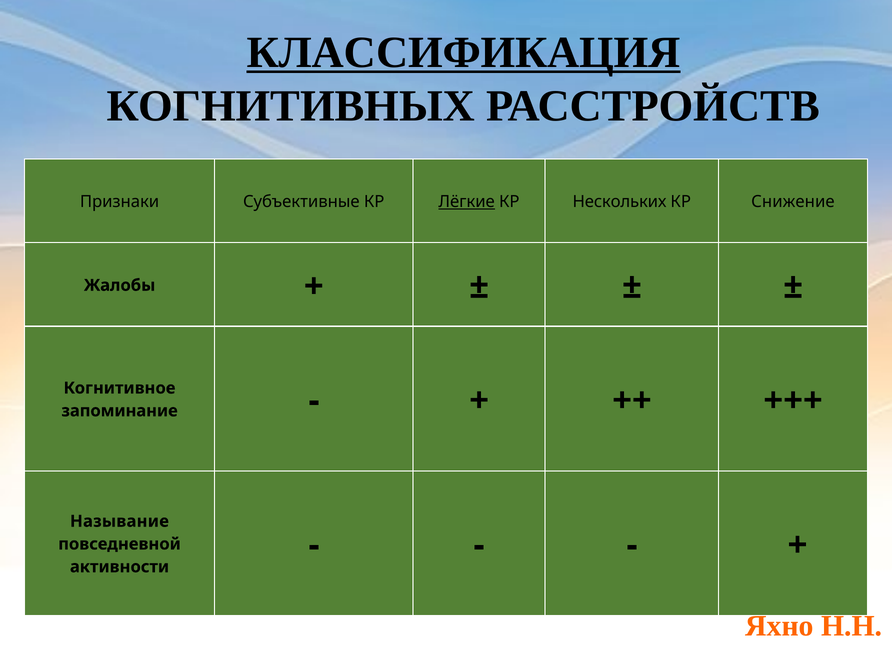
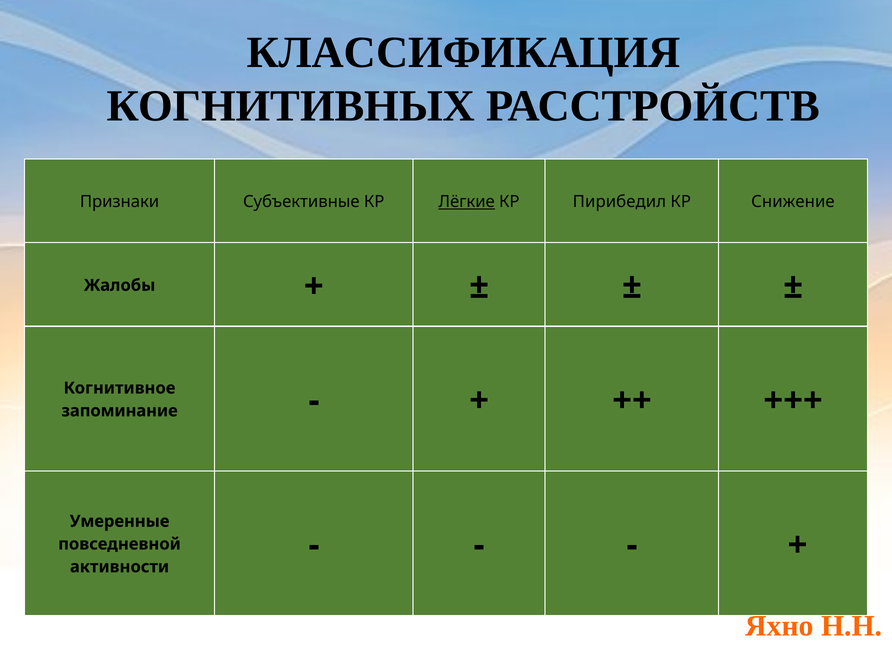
КЛАССИФИКАЦИЯ underline: present -> none (464, 53)
Нескольких: Нескольких -> Пирибедил (619, 202)
Называние: Называние -> Умеренные (120, 521)
